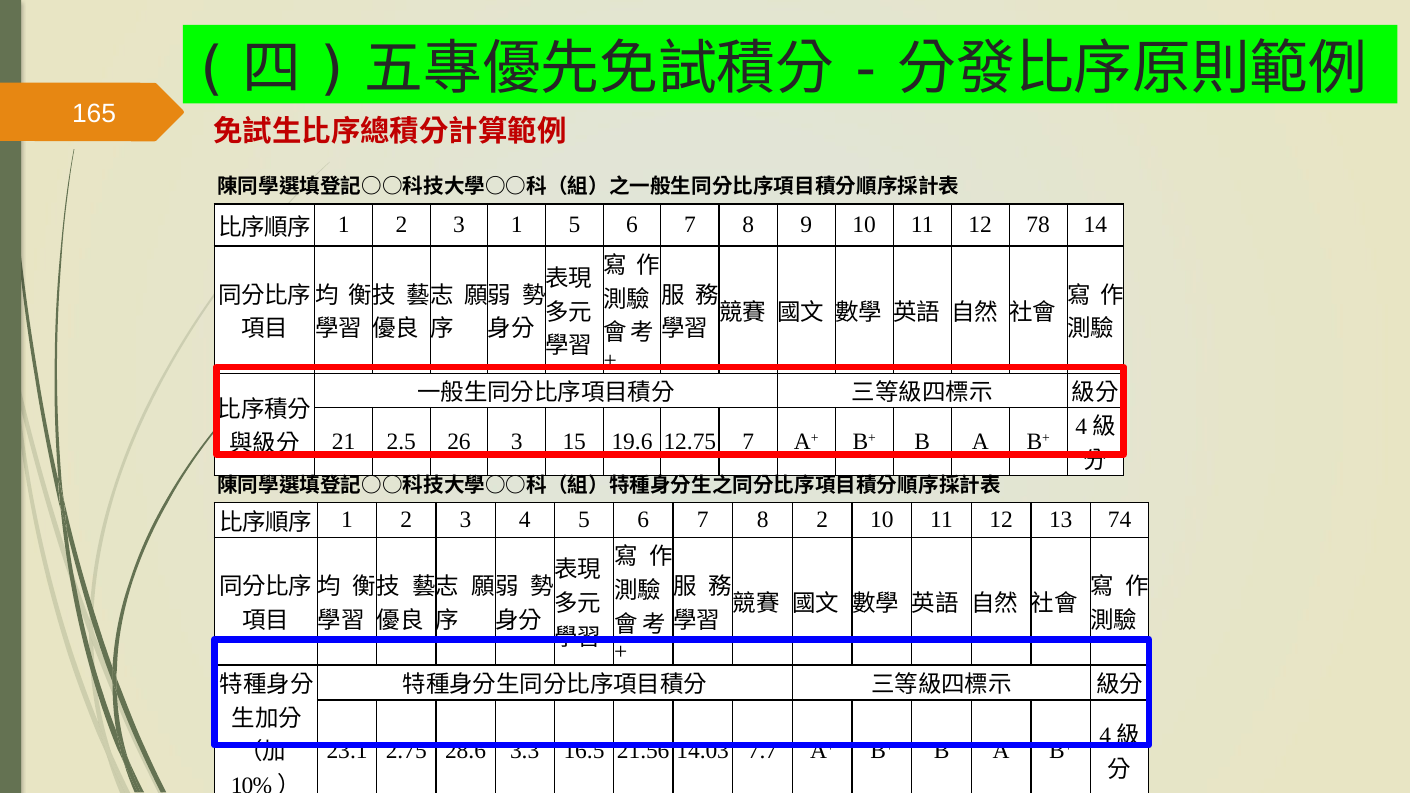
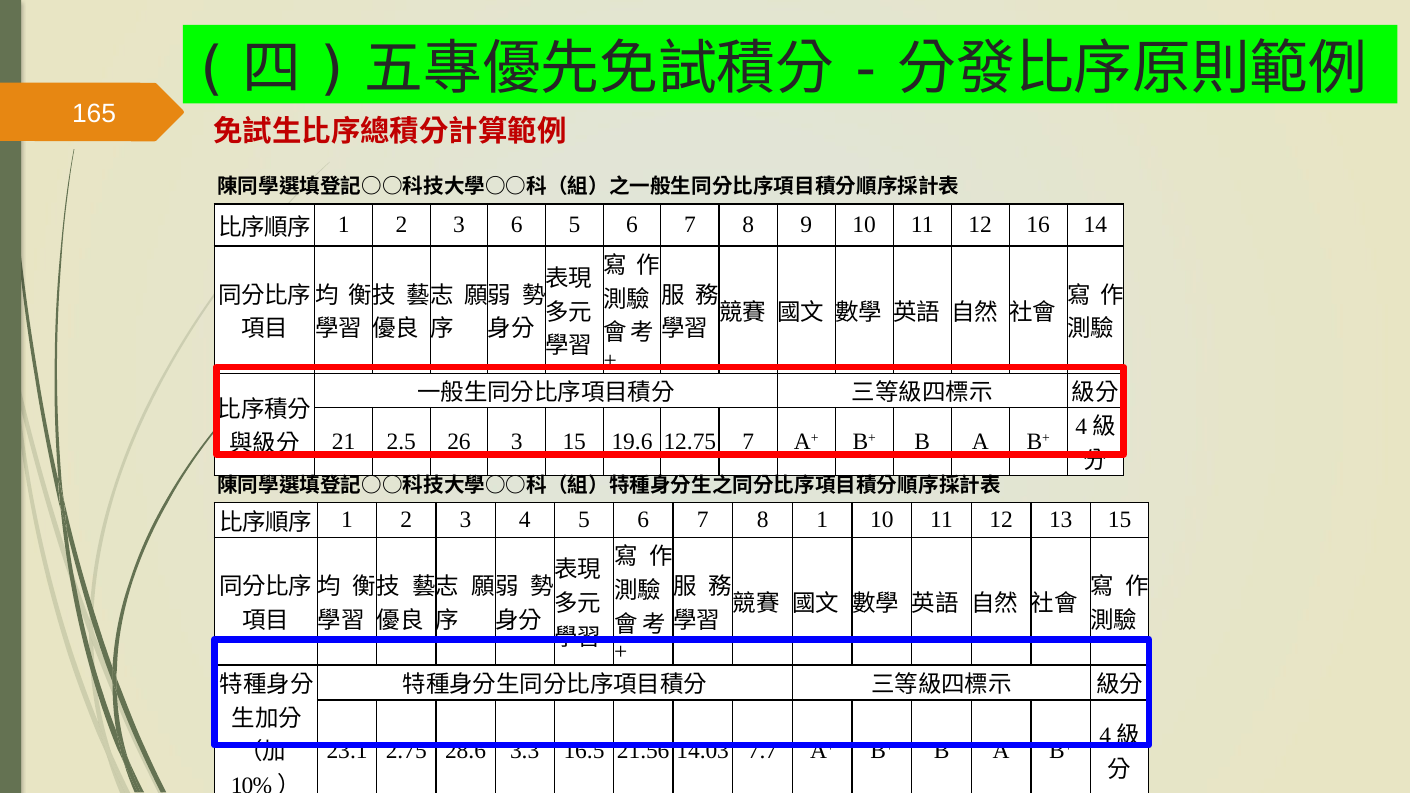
3 1: 1 -> 6 (517, 225)
78: 78 -> 16 (1038, 225)
8 2: 2 -> 1 (822, 520)
13 74: 74 -> 15 (1120, 520)
